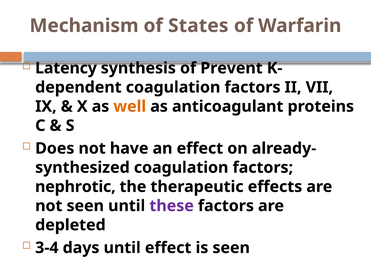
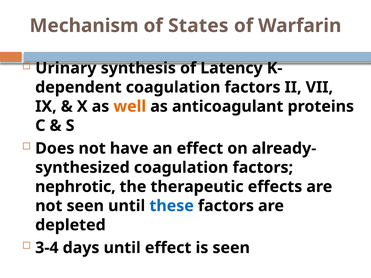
Latency: Latency -> Urinary (66, 68)
Prevent: Prevent -> Latency (231, 68)
these colour: purple -> blue (172, 206)
